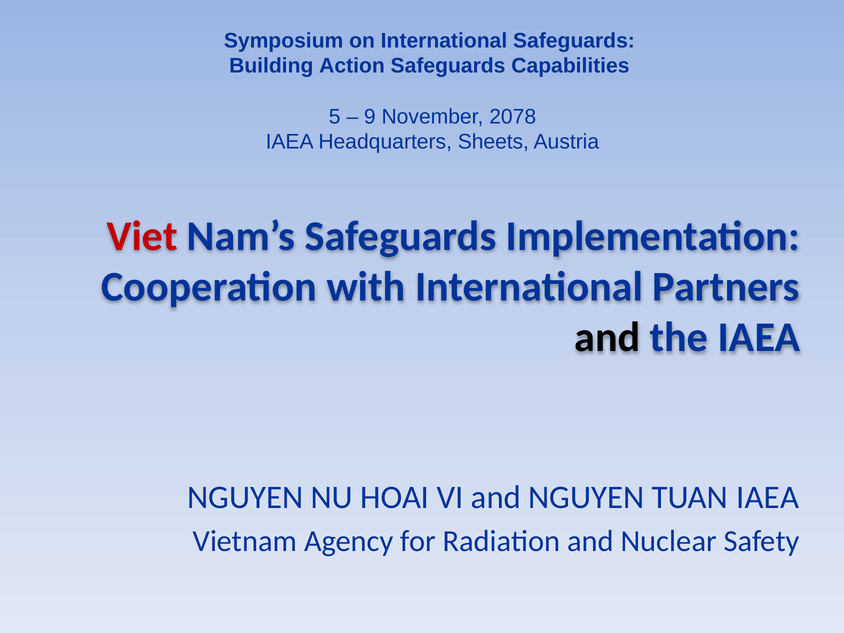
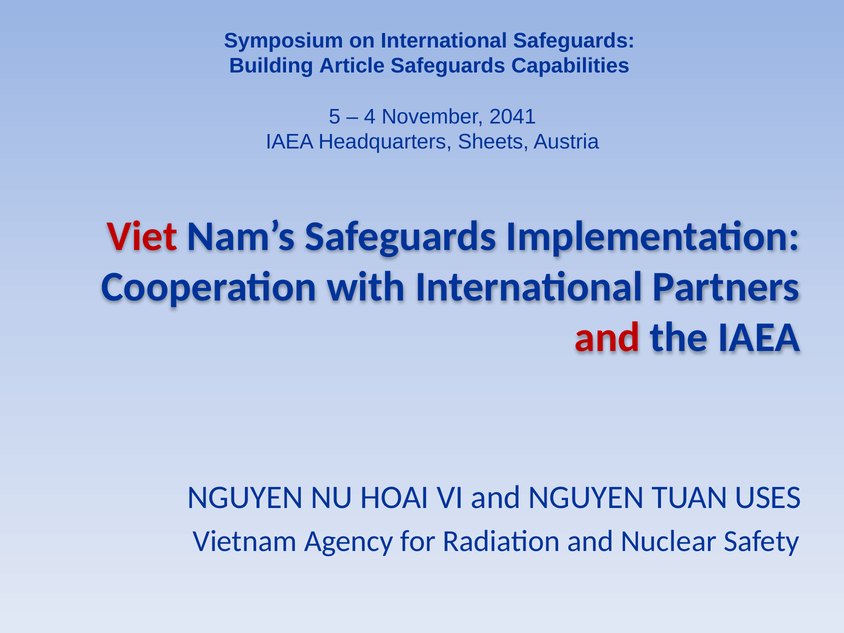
Action: Action -> Article (352, 66)
9: 9 -> 4 (370, 117)
2078: 2078 -> 2041 (513, 117)
and colour: black -> red (607, 337)
TUAN IAEA: IAEA -> USES (768, 497)
